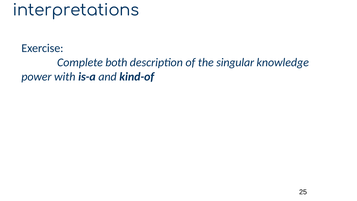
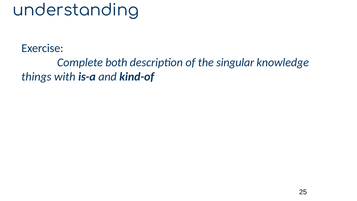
interpretations: interpretations -> understanding (76, 10)
power: power -> things (36, 77)
